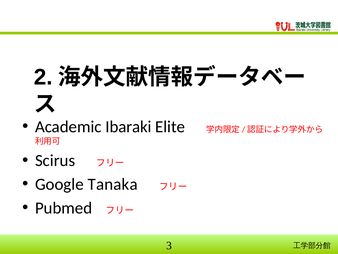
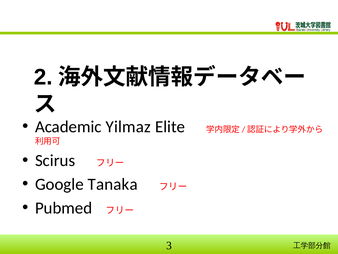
Ibaraki: Ibaraki -> Yilmaz (128, 126)
